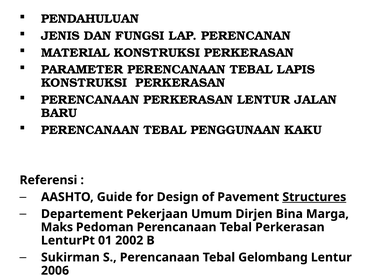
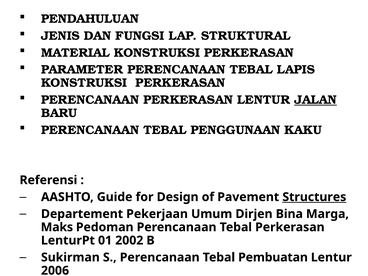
PERENCANAN: PERENCANAN -> STRUKTURAL (246, 36)
JALAN underline: none -> present (316, 100)
Gelombang: Gelombang -> Pembuatan (273, 257)
